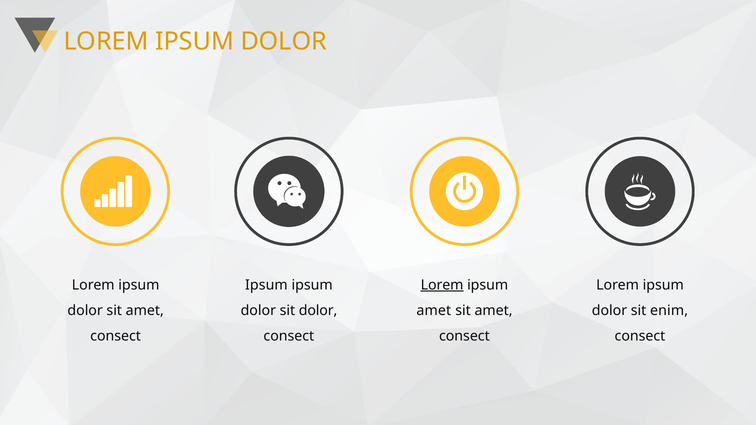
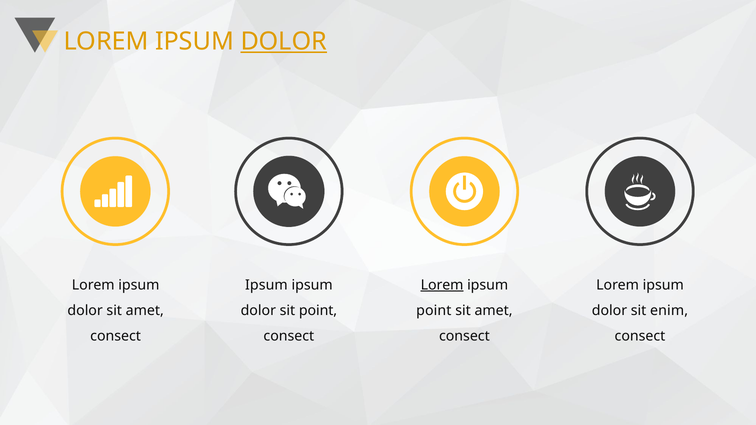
DOLOR underline: none -> present (284, 41)
sit dolor: dolor -> point (318, 311)
amet: amet -> point (434, 311)
